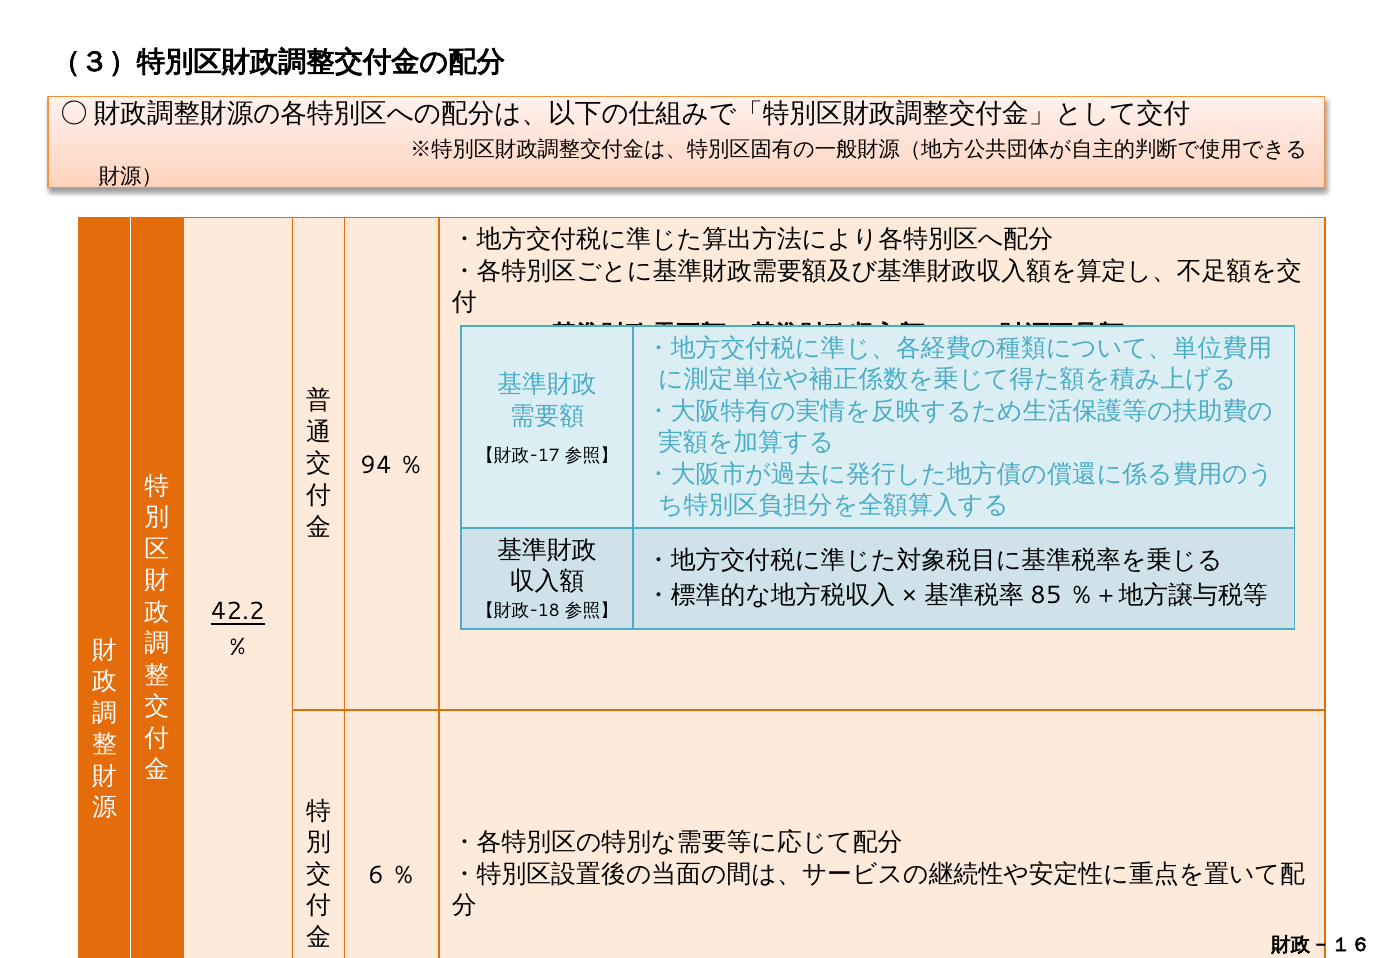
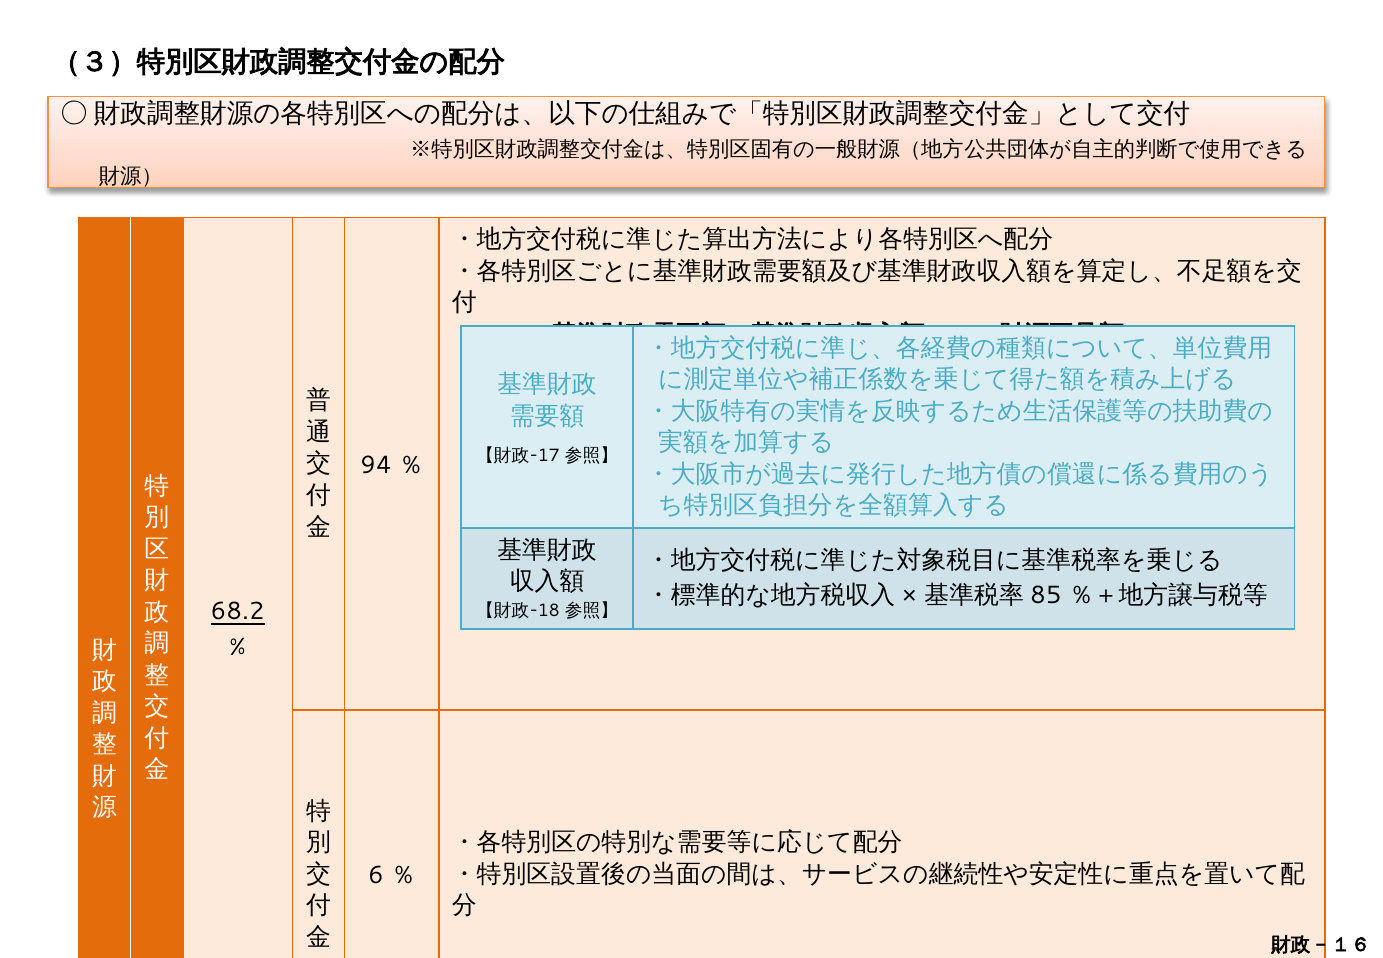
42.2: 42.2 -> 68.2 (238, 611)
